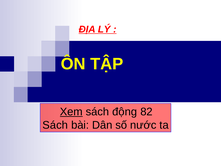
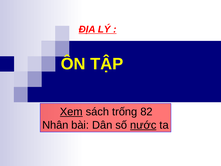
động: động -> trống (125, 112)
Sách: Sách -> Nhân (55, 125)
nước underline: none -> present (143, 125)
